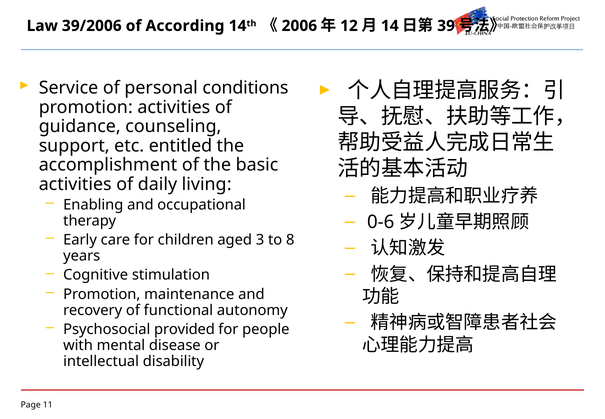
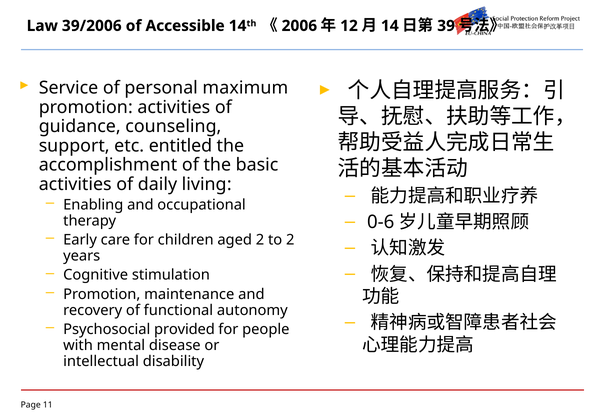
According: According -> Accessible (185, 26)
conditions: conditions -> maximum (245, 88)
aged 3: 3 -> 2 (260, 240)
to 8: 8 -> 2 (290, 240)
